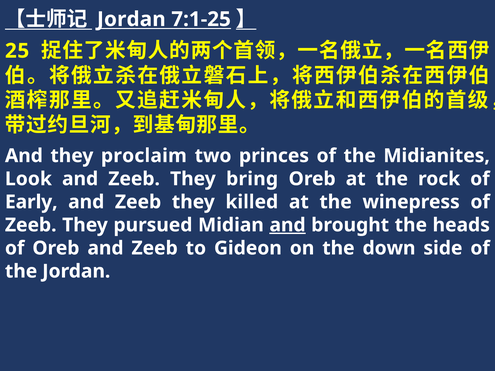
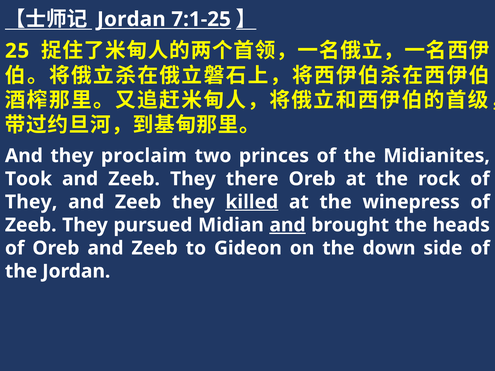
Look: Look -> Took (28, 179)
bring: bring -> there (252, 179)
Early: Early -> They (31, 202)
killed underline: none -> present (252, 202)
